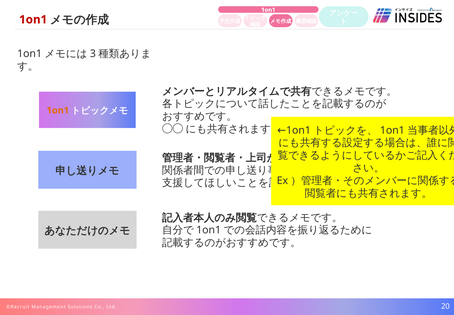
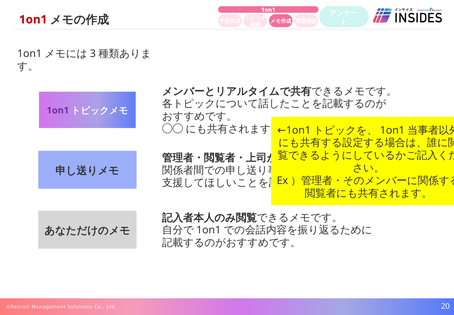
1on1 colour: orange -> purple (58, 110)
